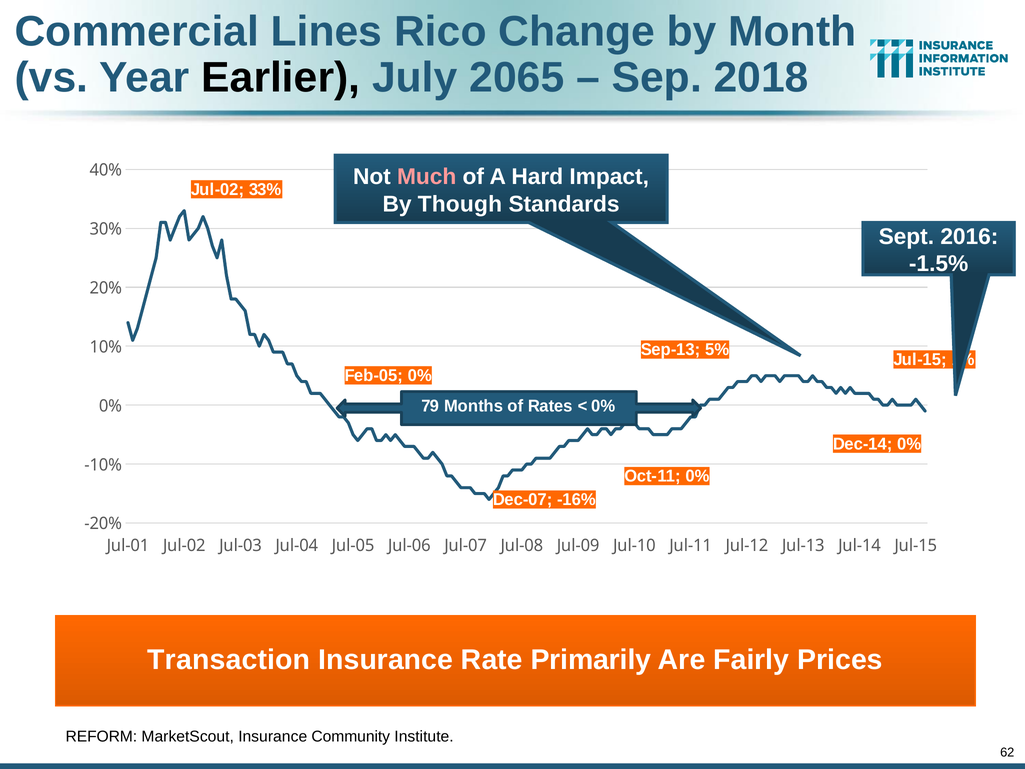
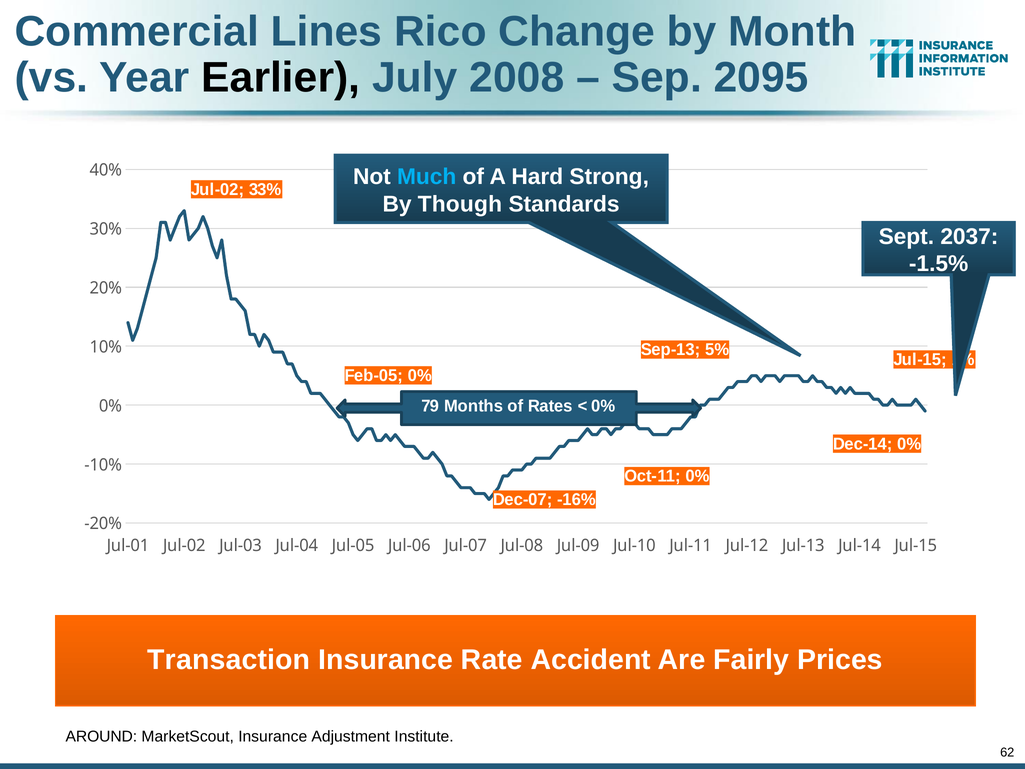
2065: 2065 -> 2008 (517, 78)
2018: 2018 -> 2095 (761, 78)
Much colour: pink -> light blue (427, 177)
Impact: Impact -> Strong (609, 177)
2016: 2016 -> 2037 (969, 236)
Primarily: Primarily -> Accident (591, 660)
REFORM: REFORM -> AROUND (101, 736)
Community: Community -> Adjustment (351, 736)
